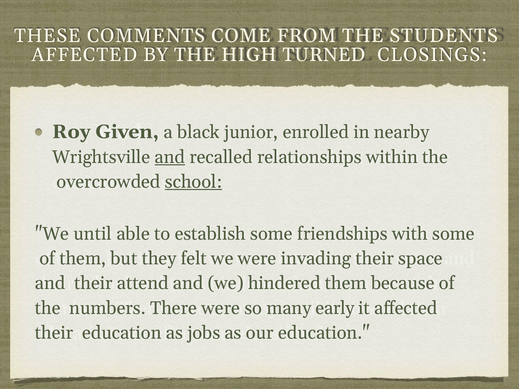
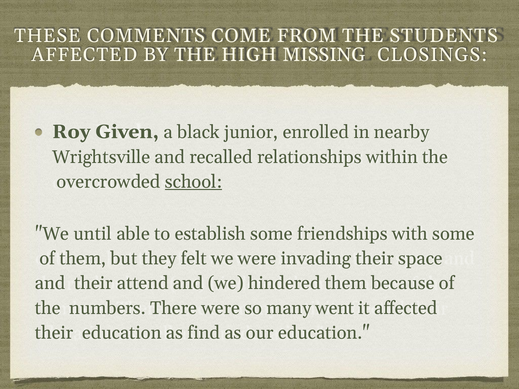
TURNED: TURNED -> MISSING (324, 55)
and underline: present -> none (170, 157)
early: early -> went (335, 308)
jobs: jobs -> find (204, 333)
